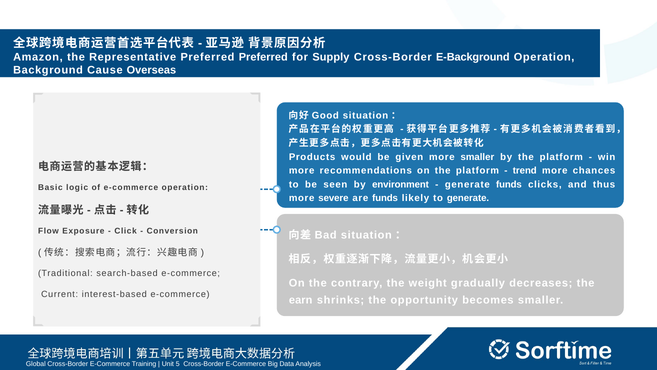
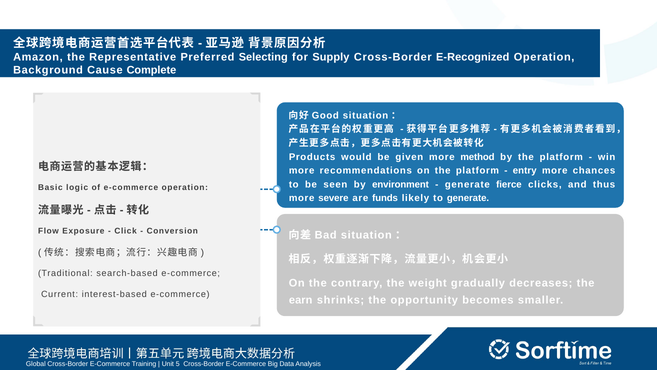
Preferred Preferred: Preferred -> Selecting (263, 57)
E-Background: E-Background -> E-Recognized (473, 57)
Overseas: Overseas -> Complete (151, 70)
more smaller: smaller -> method (477, 157)
trend: trend -> entry (525, 170)
generate funds: funds -> fierce (509, 184)
